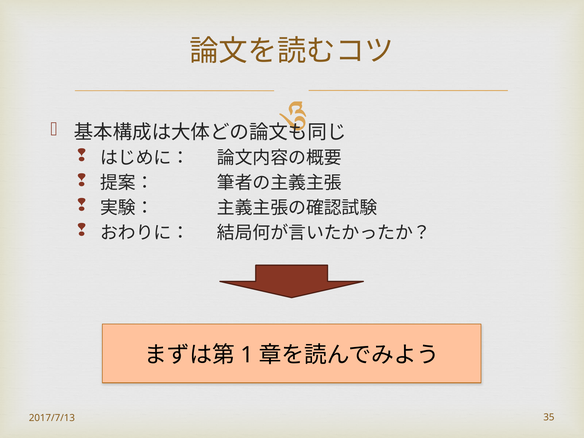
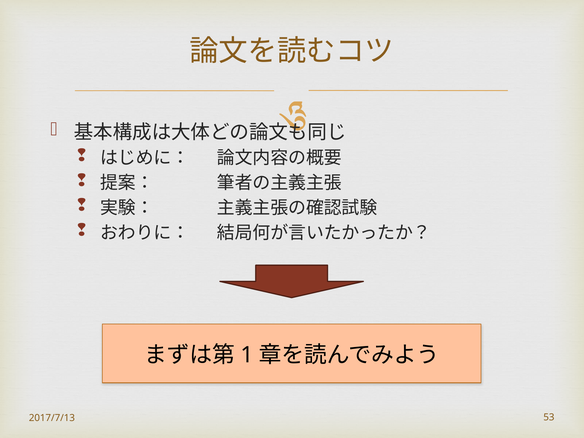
35: 35 -> 53 (549, 417)
